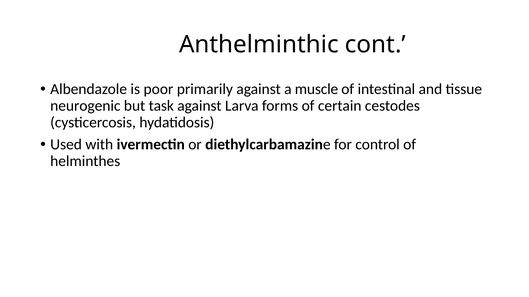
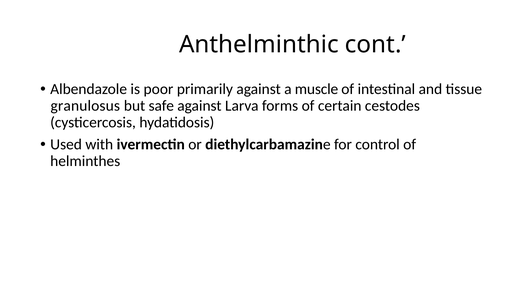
neurogenic: neurogenic -> granulosus (85, 106)
task: task -> safe (161, 106)
